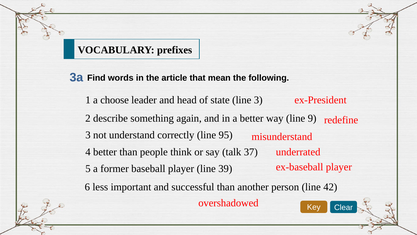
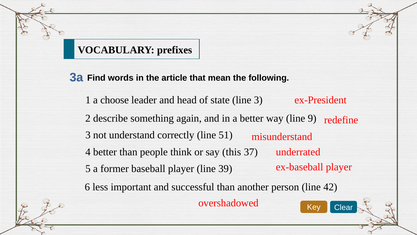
95: 95 -> 51 (226, 135)
talk: talk -> this (232, 152)
